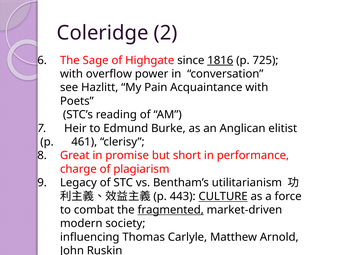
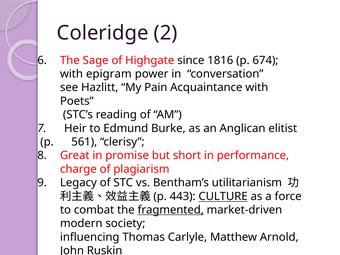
1816 underline: present -> none (220, 60)
725: 725 -> 674 (265, 60)
overflow: overflow -> epigram (109, 74)
461: 461 -> 561 (84, 142)
